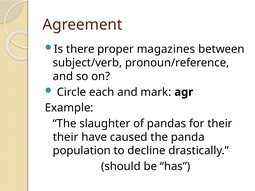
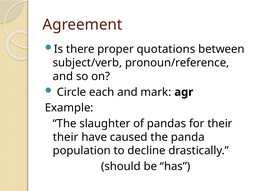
magazines: magazines -> quotations (166, 49)
